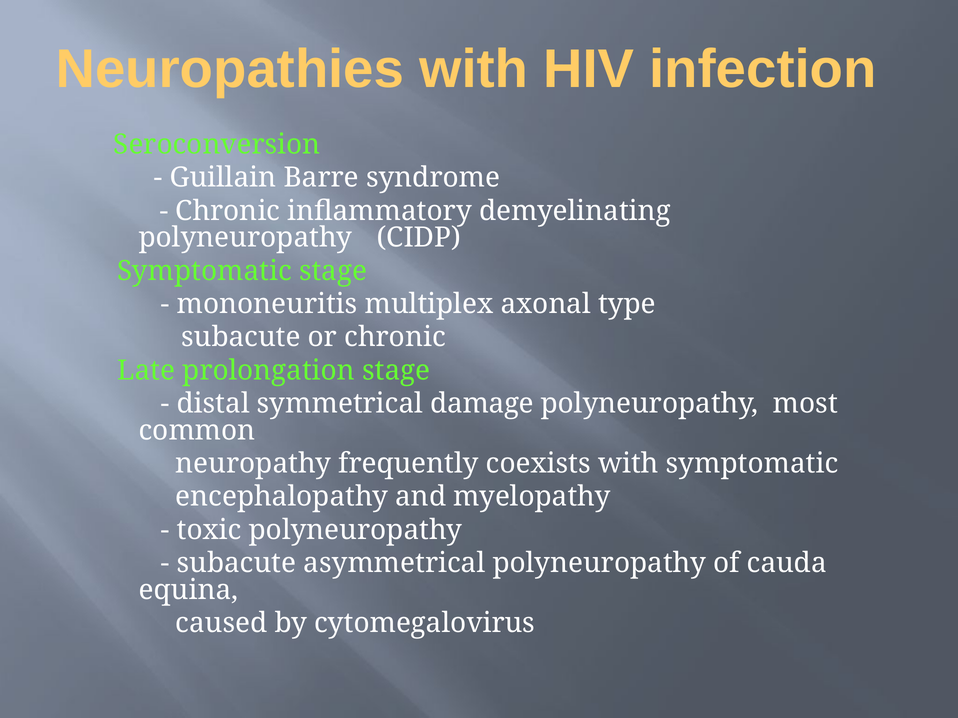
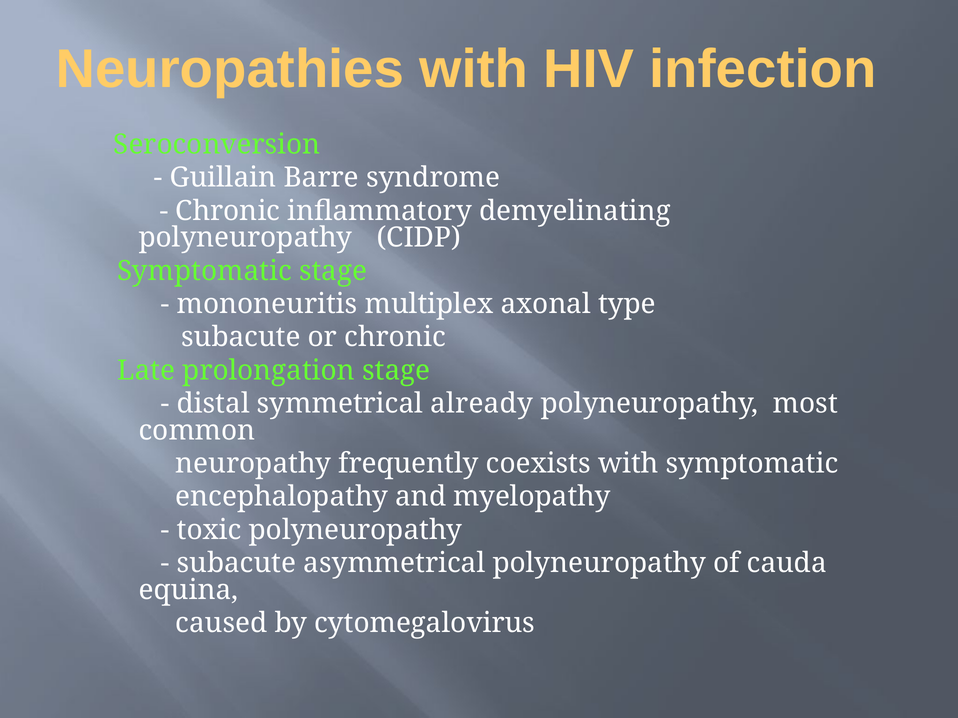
damage: damage -> already (482, 404)
